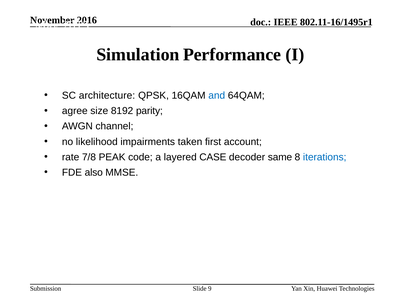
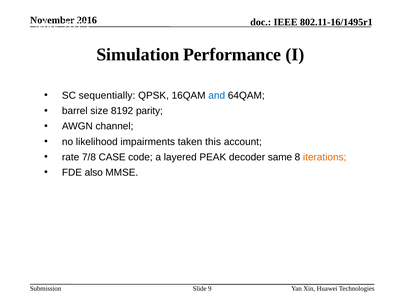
architecture: architecture -> sequentially (107, 95)
agree: agree -> barrel (75, 111)
first: first -> this (213, 142)
PEAK: PEAK -> CASE (112, 157)
CASE: CASE -> PEAK (213, 157)
iterations colour: blue -> orange (325, 157)
